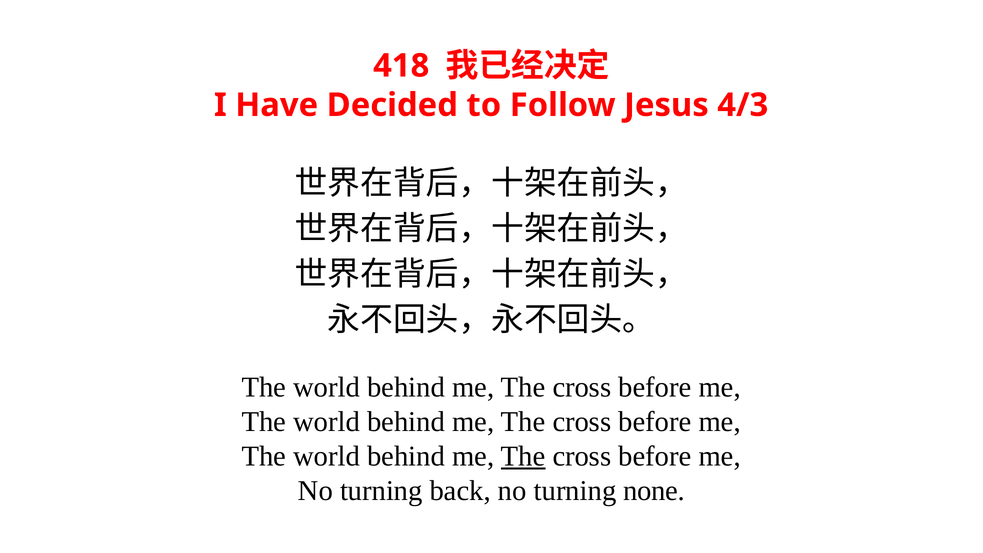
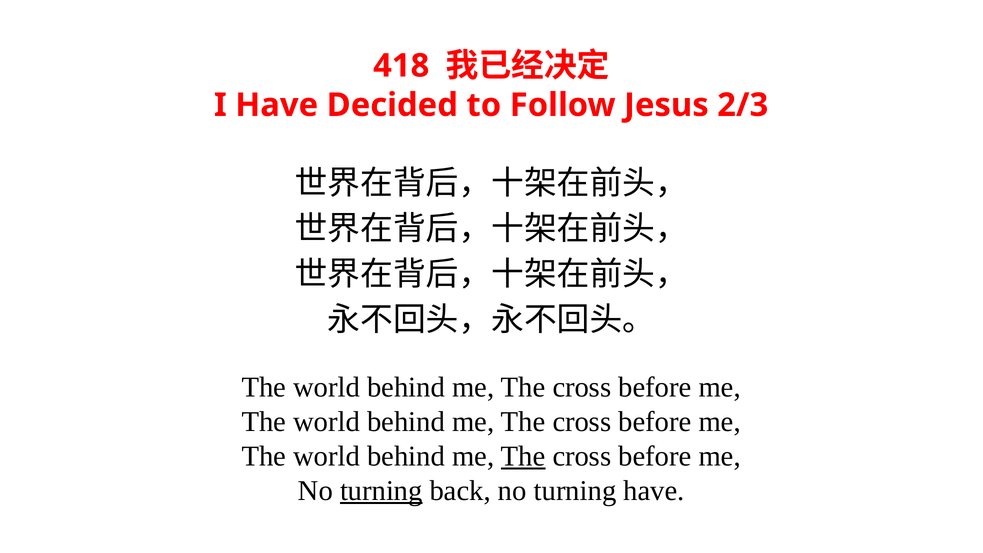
4/3: 4/3 -> 2/3 (743, 105)
turning underline: none -> present (381, 490)
turning none: none -> have (654, 490)
